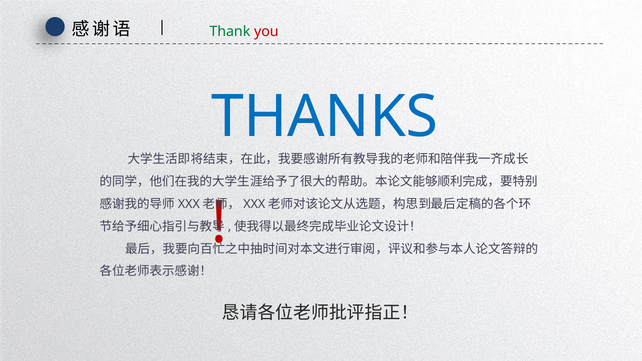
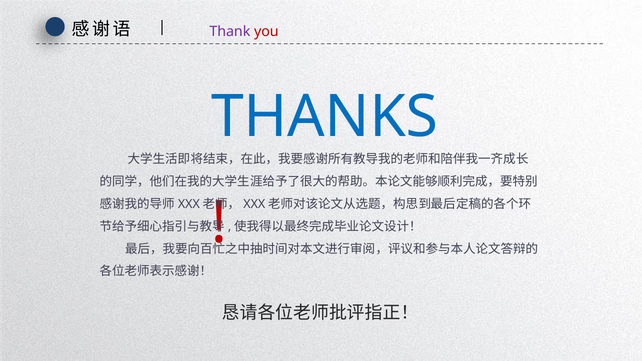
Thank colour: green -> purple (230, 32)
